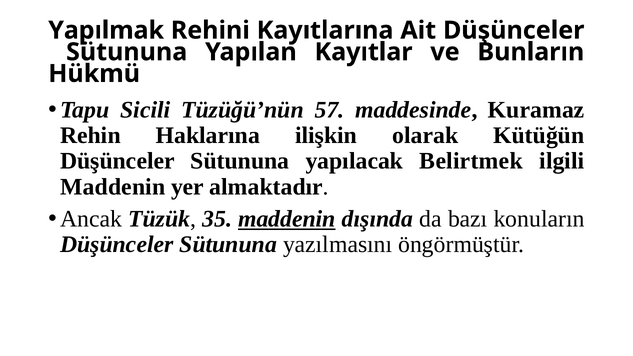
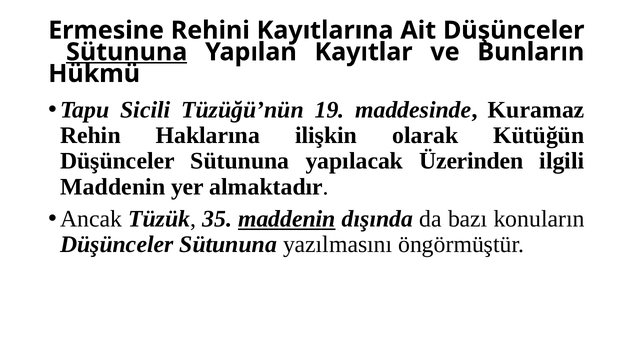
Yapılmak: Yapılmak -> Ermesine (106, 30)
Sütununa underline: none -> present (127, 52)
57: 57 -> 19 (330, 110)
Belirtmek: Belirtmek -> Üzerinden (471, 161)
